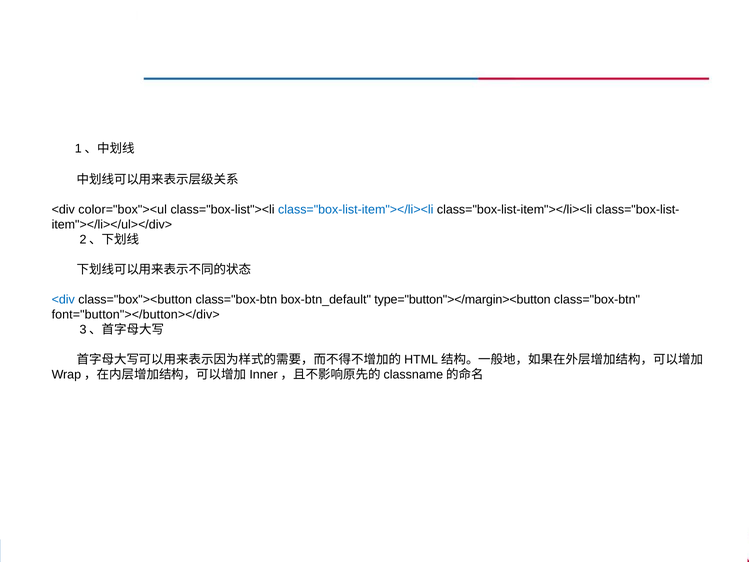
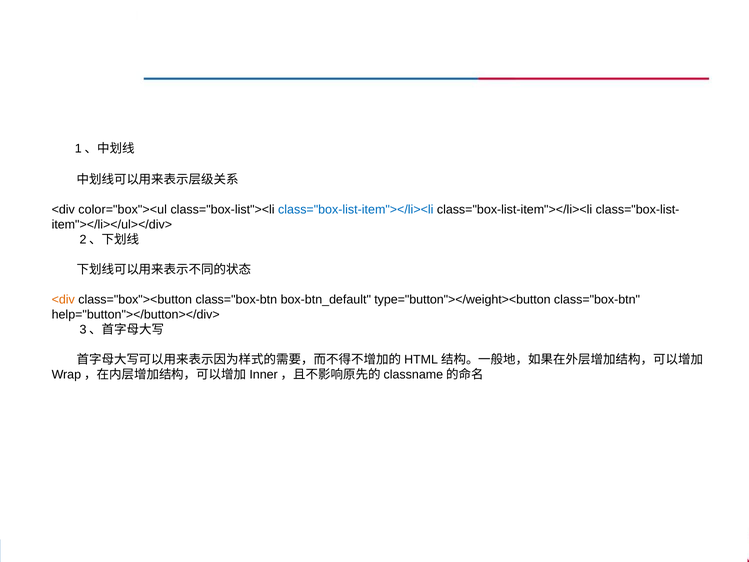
<div colour: blue -> orange (63, 299)
type="button"></margin><button: type="button"></margin><button -> type="button"></weight><button (462, 299)
font="button"></button></div>: font="button"></button></div> -> help="button"></button></div> (136, 314)
